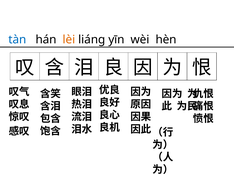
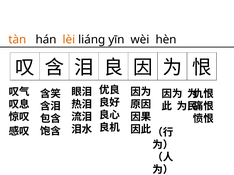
tàn colour: blue -> orange (17, 40)
